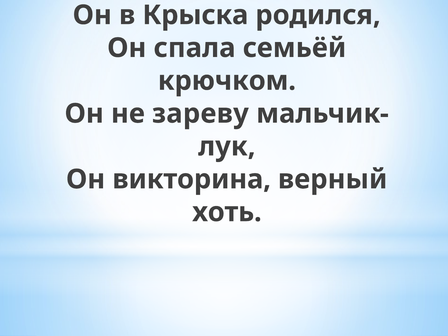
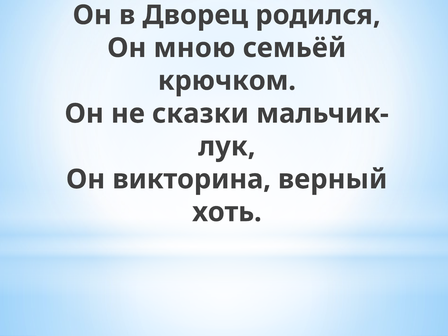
Крыска: Крыска -> Дворец (195, 15)
спала: спала -> мною (194, 48)
зареву: зареву -> сказки (200, 114)
